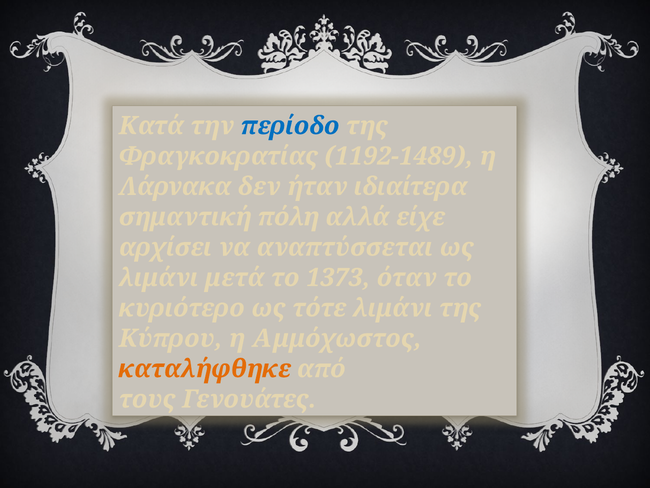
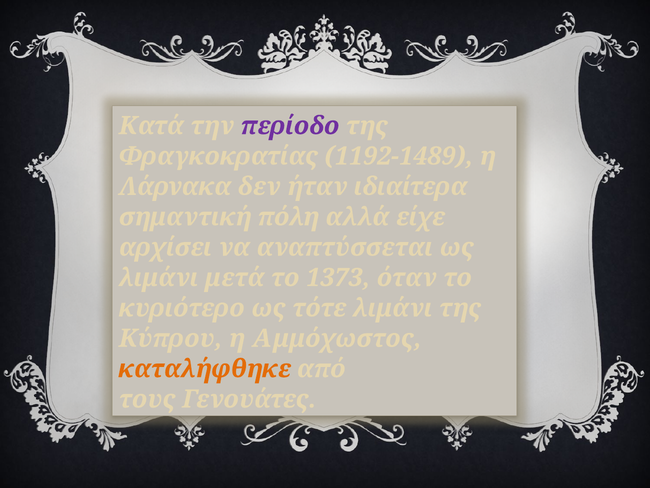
περίοδο colour: blue -> purple (290, 126)
